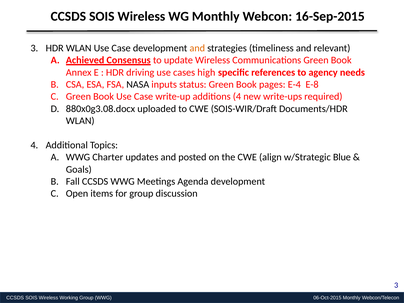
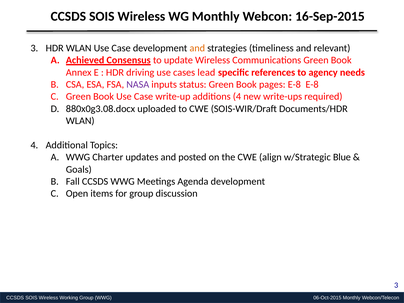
high: high -> lead (206, 72)
NASA colour: black -> purple (138, 85)
pages E-4: E-4 -> E-8 (294, 85)
